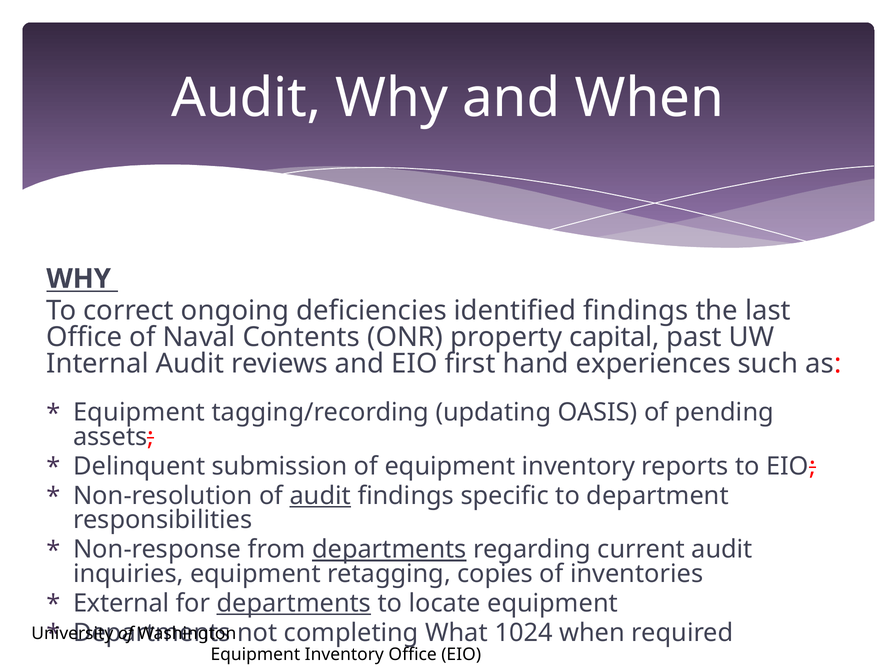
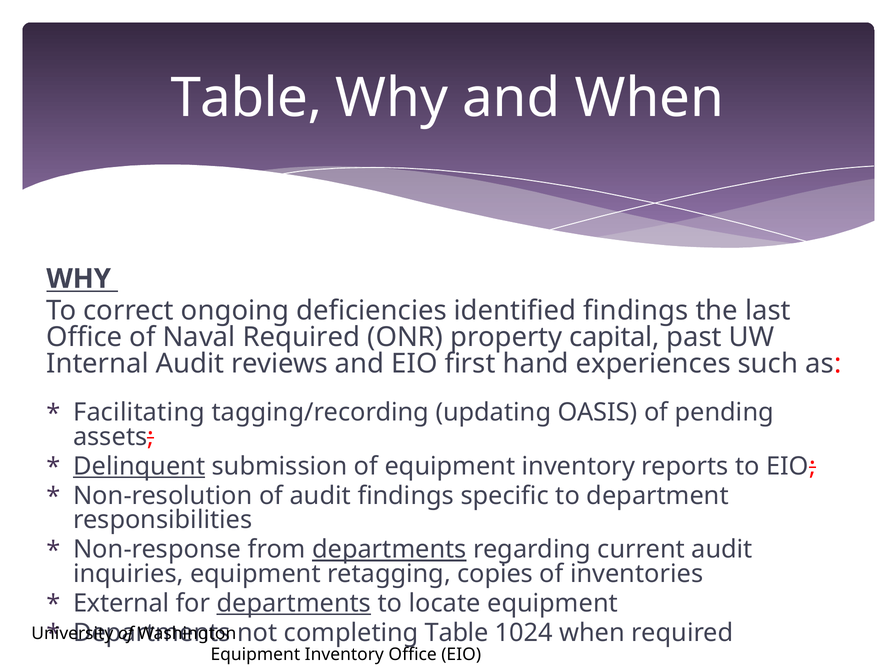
Audit: Audit -> Table (246, 98)
Naval Contents: Contents -> Required (301, 337)
Equipment: Equipment -> Facilitating (139, 412)
Delinquent underline: none -> present (139, 466)
audit underline: present -> none (320, 496)
completing What: What -> Table (457, 633)
